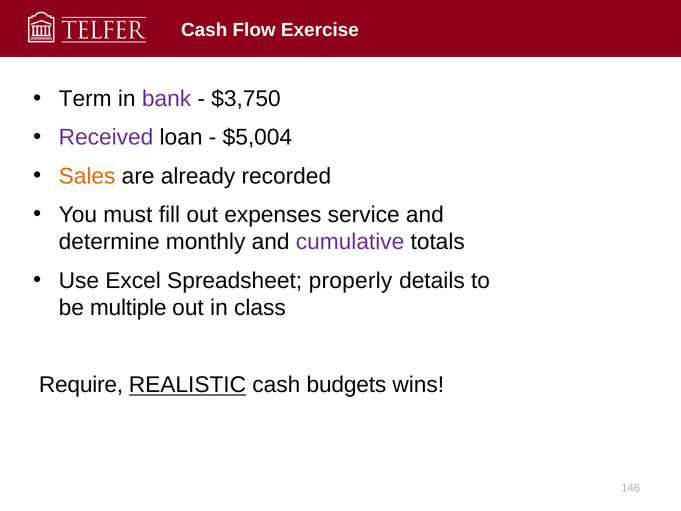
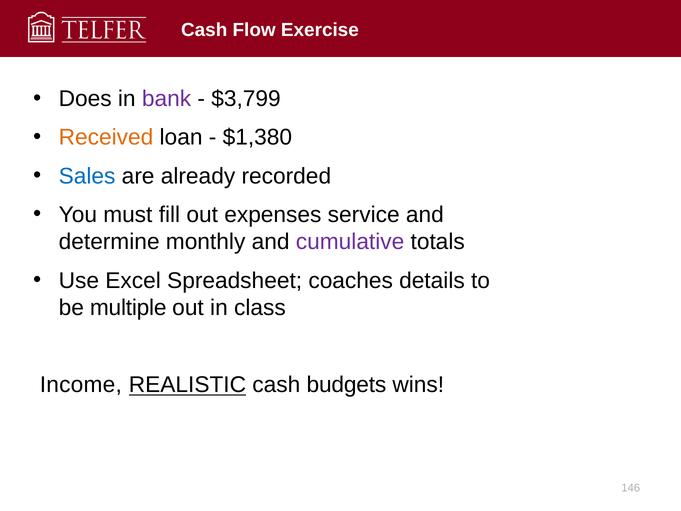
Term: Term -> Does (85, 99)
$3,750: $3,750 -> $3,799 (246, 99)
Received colour: purple -> orange (106, 137)
$5,004: $5,004 -> $1,380 (257, 137)
Sales colour: orange -> blue (87, 176)
properly: properly -> coaches (351, 280)
Require: Require -> Income (81, 385)
